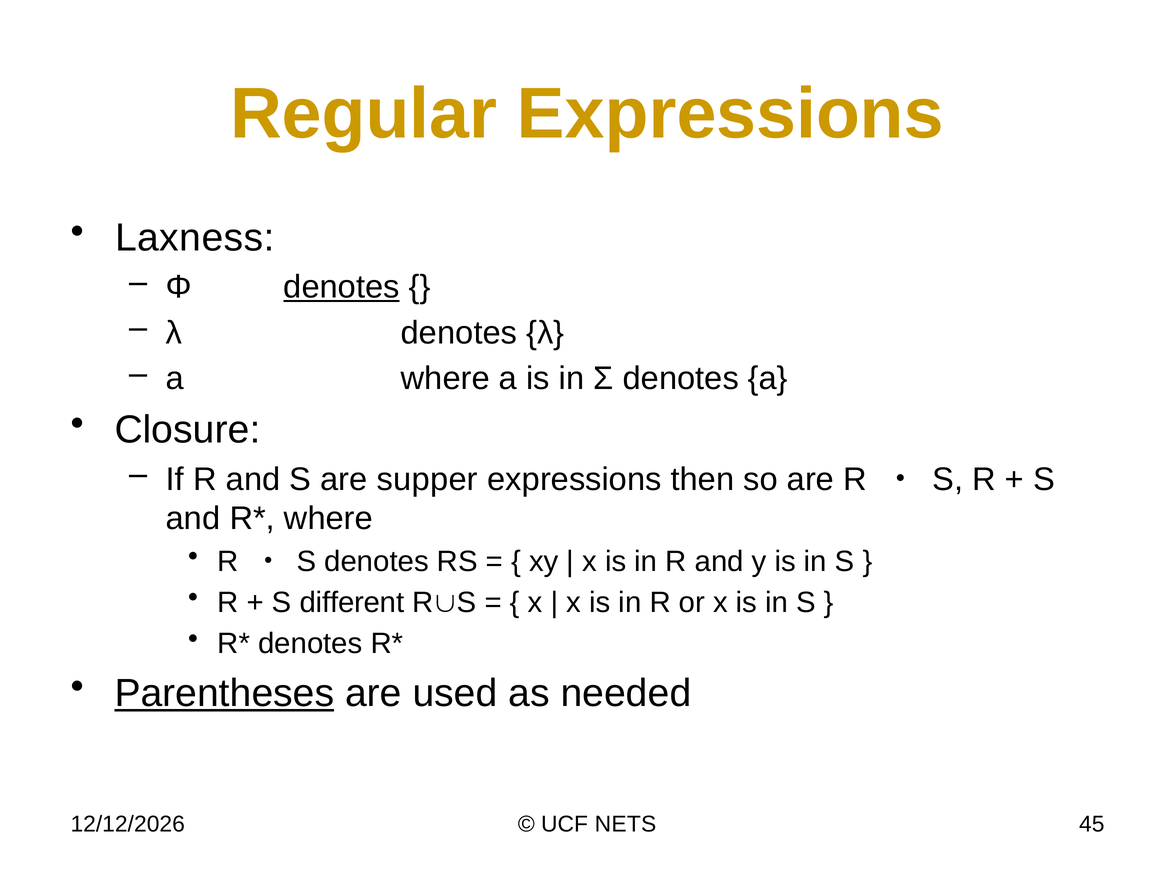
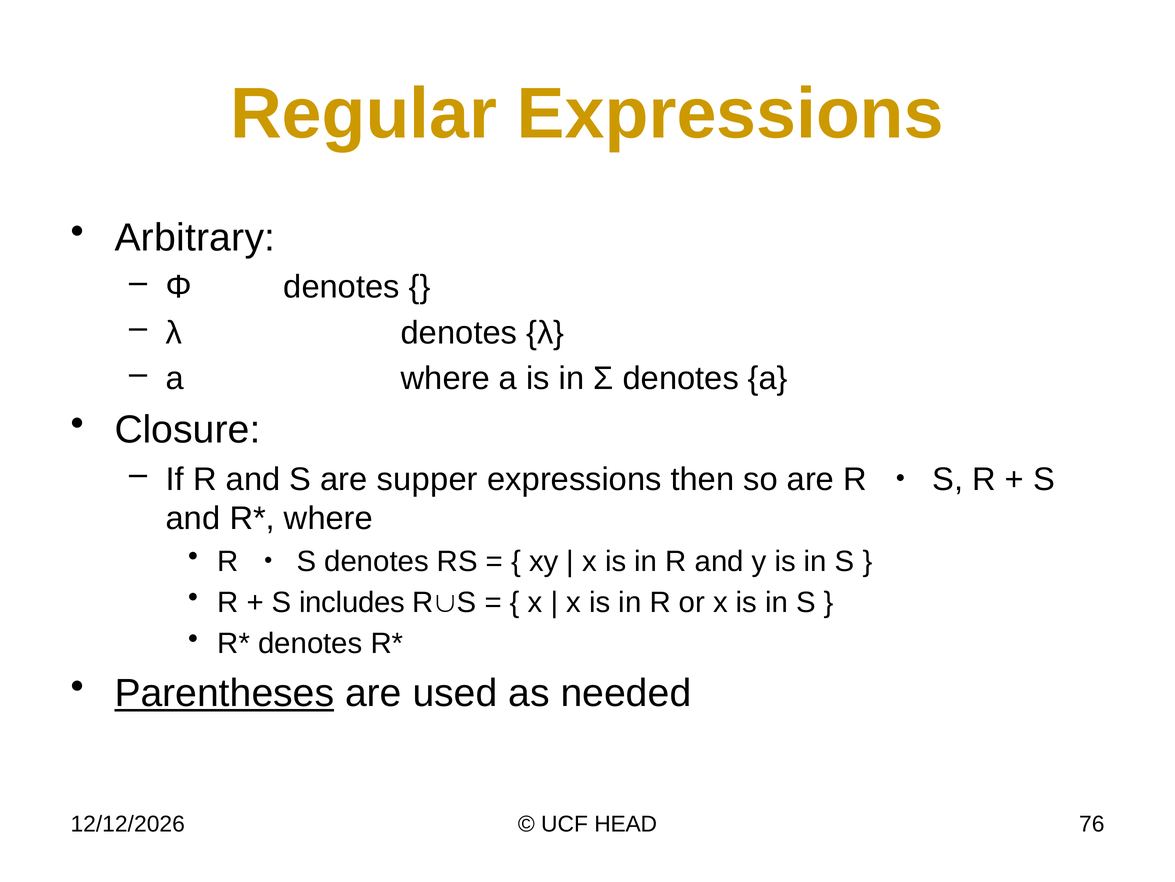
Laxness: Laxness -> Arbitrary (195, 238)
denotes underline: present -> none (342, 287)
different: different -> includes (352, 602)
NETS: NETS -> HEAD (626, 824)
45: 45 -> 76 (1092, 824)
